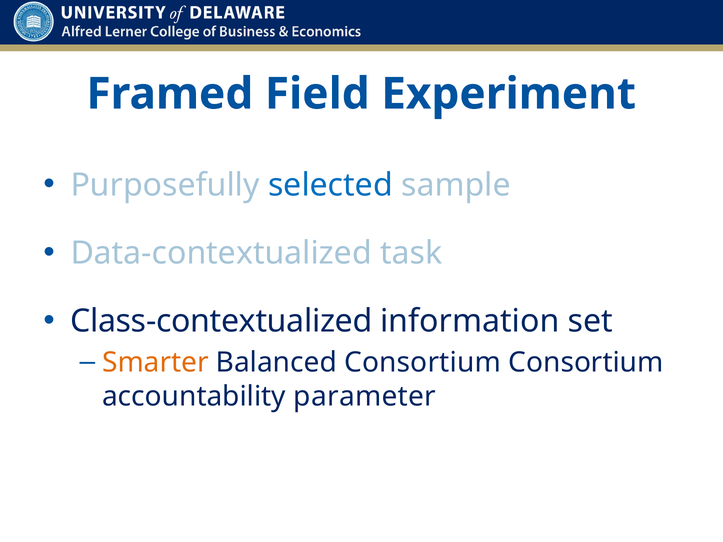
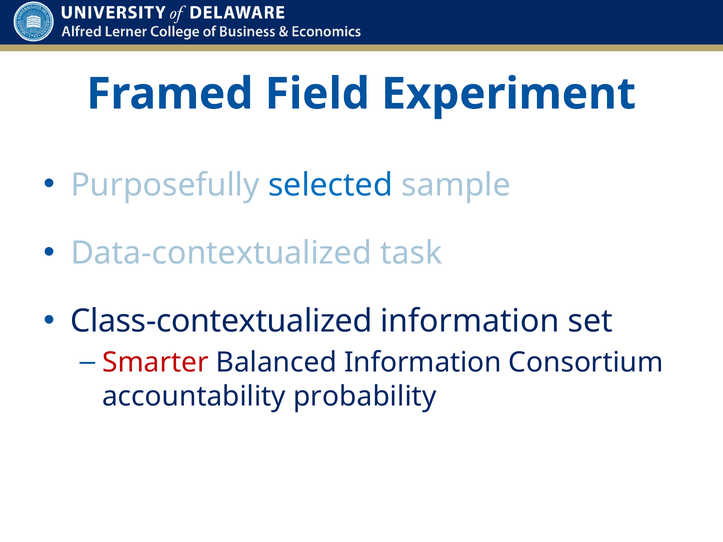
Smarter colour: orange -> red (155, 363)
Balanced Consortium: Consortium -> Information (423, 363)
parameter: parameter -> probability (365, 397)
